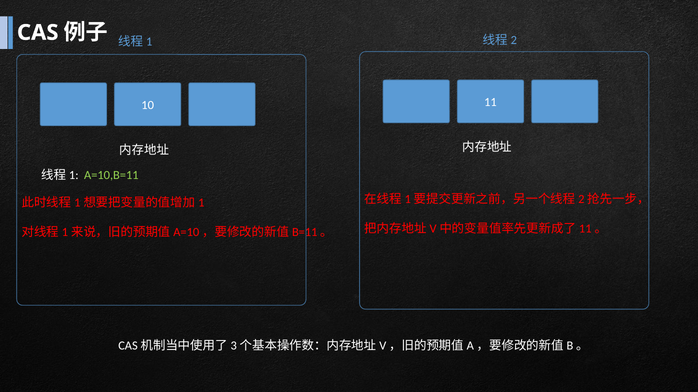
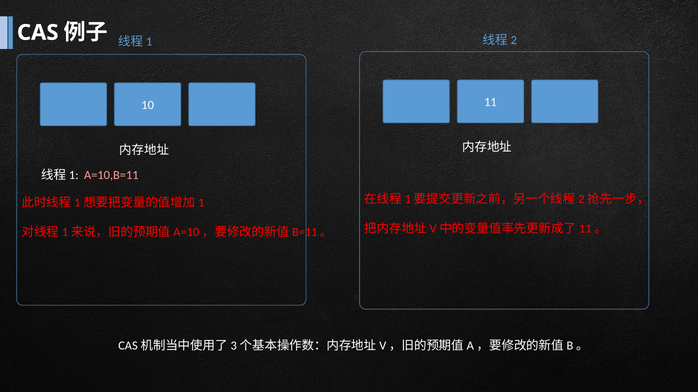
A=10,B=11 colour: light green -> pink (111, 175)
